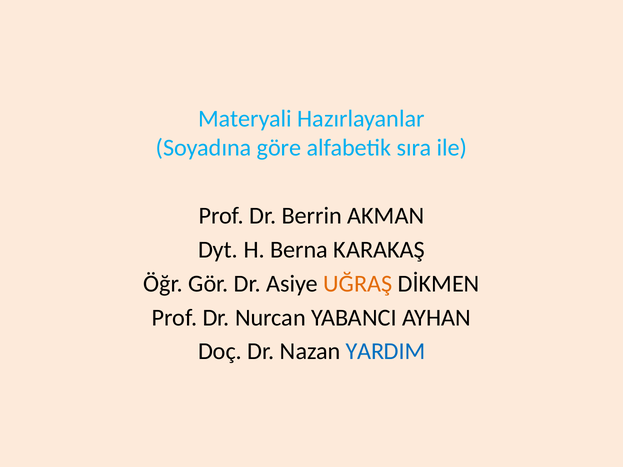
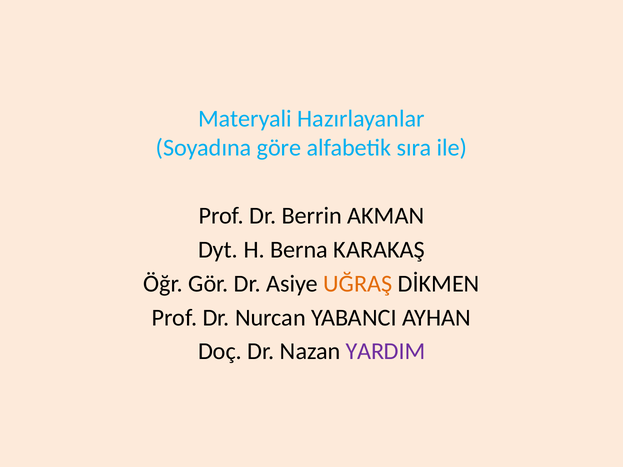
YARDIM colour: blue -> purple (385, 352)
